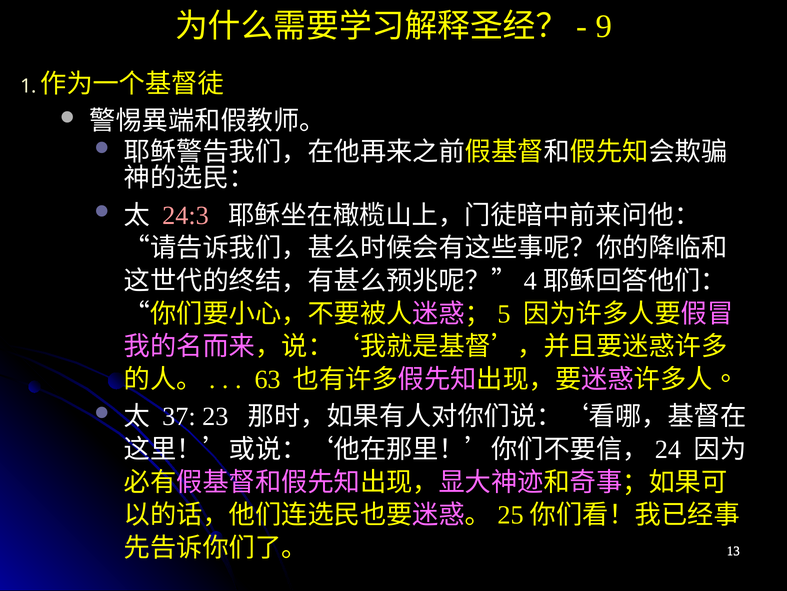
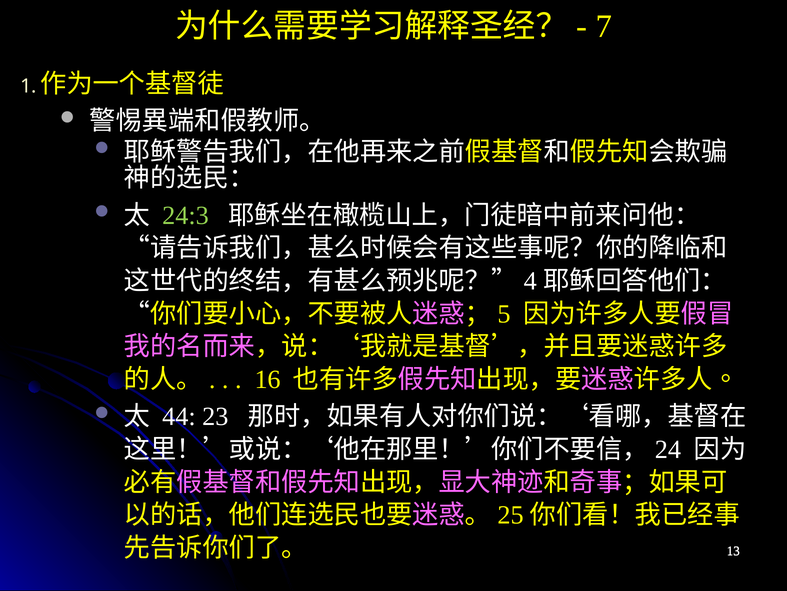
9: 9 -> 7 (604, 26)
24:3 colour: pink -> light green (186, 215)
63: 63 -> 16 (268, 379)
37: 37 -> 44 (179, 416)
